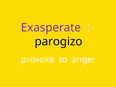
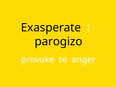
Exasperate colour: purple -> black (51, 28)
